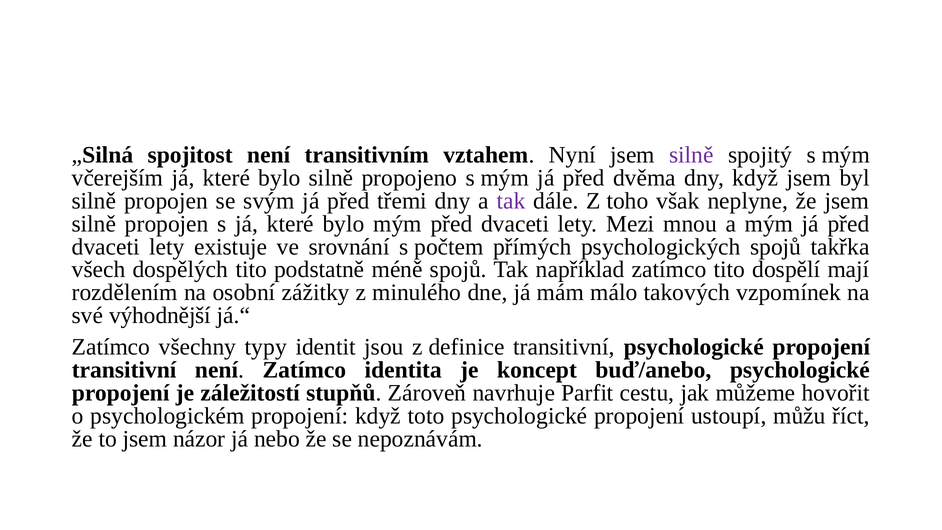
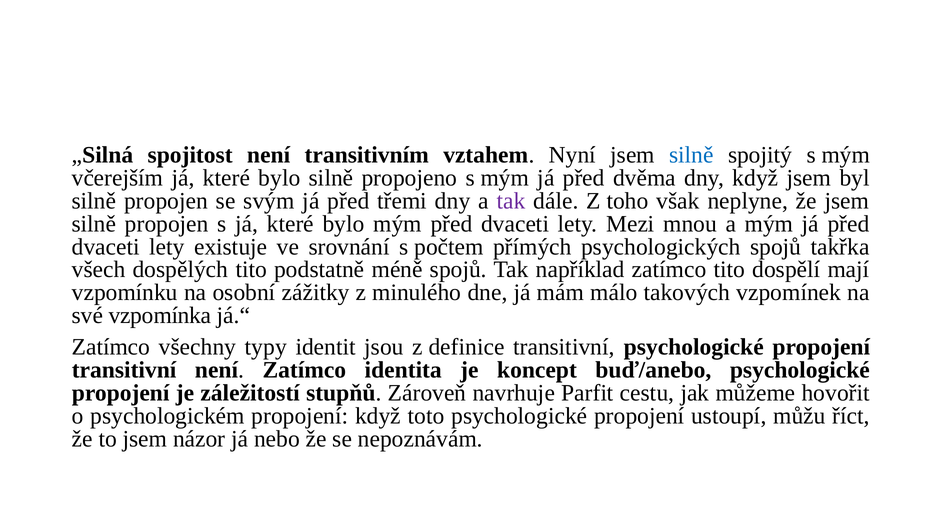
silně colour: purple -> blue (691, 155)
rozdělením: rozdělením -> vzpomínku (125, 292)
výhodnější: výhodnější -> vzpomínka (160, 315)
